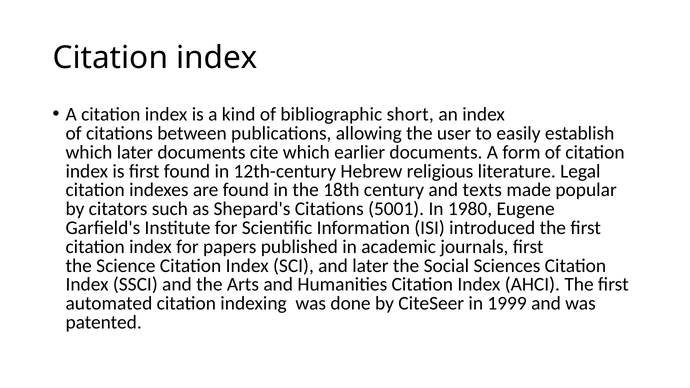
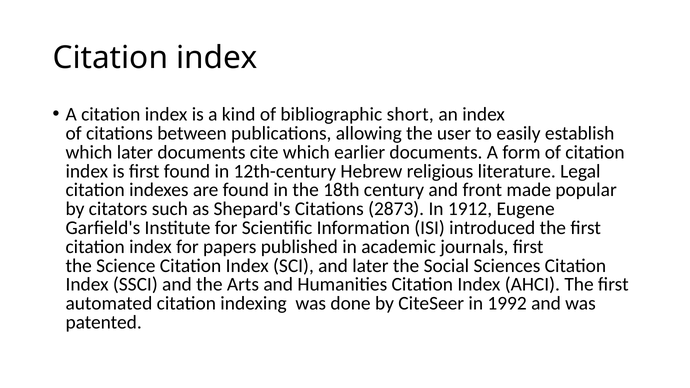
texts: texts -> front (482, 190)
5001: 5001 -> 2873 (396, 209)
1980: 1980 -> 1912 (470, 209)
1999: 1999 -> 1992 (507, 303)
